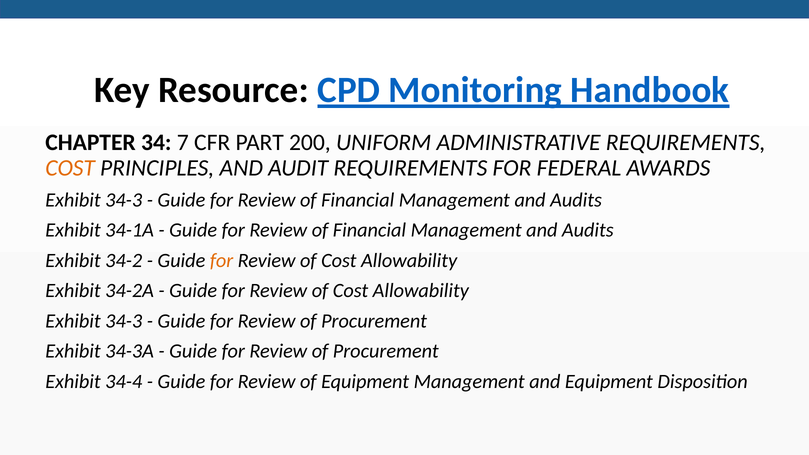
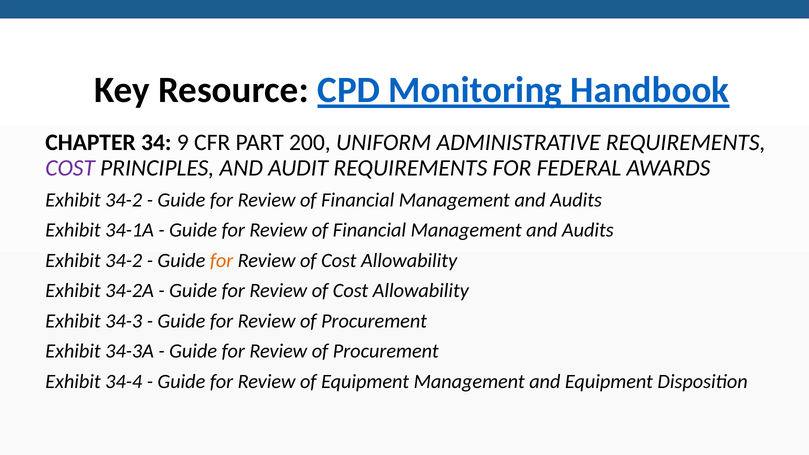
7: 7 -> 9 (183, 142)
COST colour: orange -> purple (70, 168)
34-3: 34-3 -> 34-2 (124, 200)
